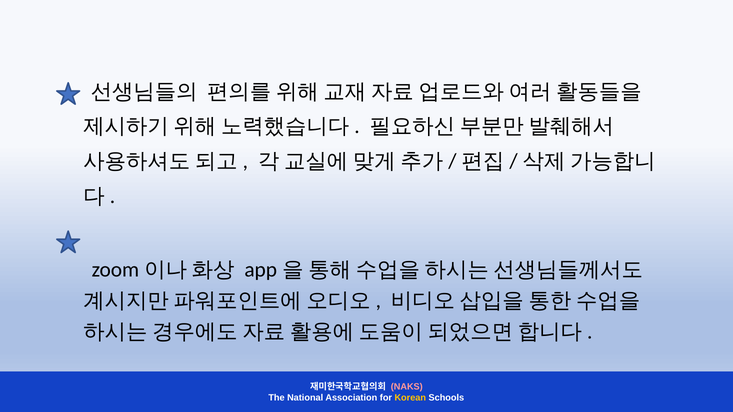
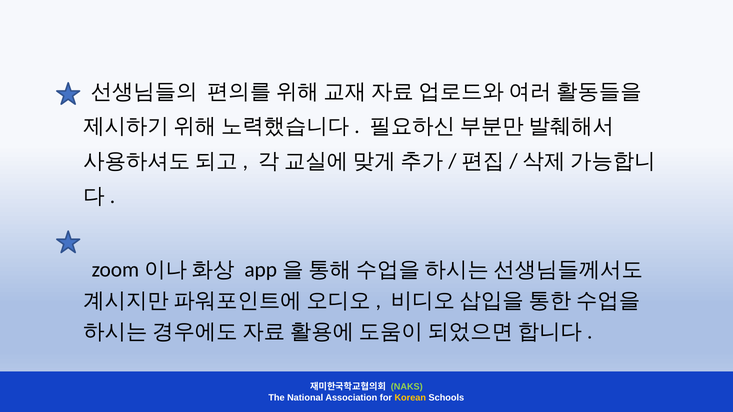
NAKS colour: pink -> light green (407, 387)
